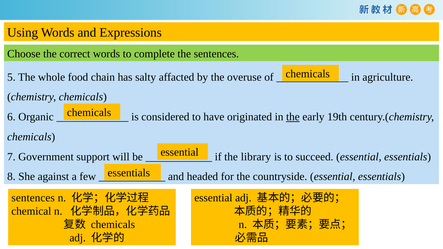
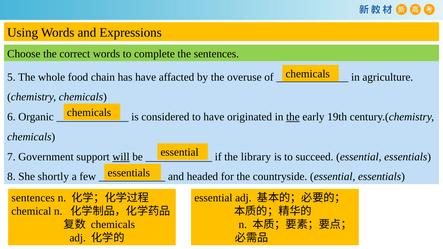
has salty: salty -> have (146, 77)
will underline: none -> present (121, 157)
against: against -> shortly (53, 177)
